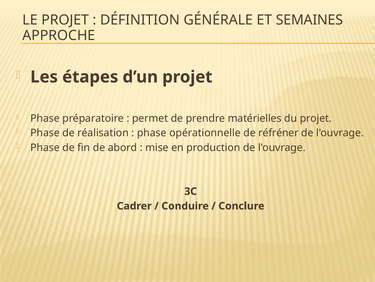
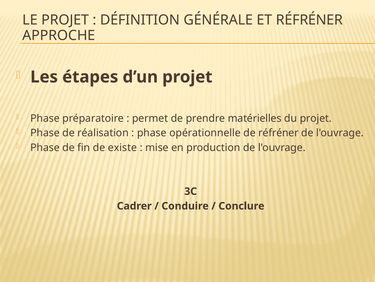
ET SEMAINES: SEMAINES -> RÉFRÉNER (309, 20)
abord: abord -> existe (122, 147)
